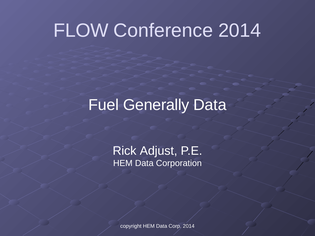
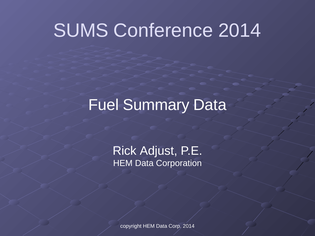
FLOW: FLOW -> SUMS (81, 30)
Generally: Generally -> Summary (156, 105)
